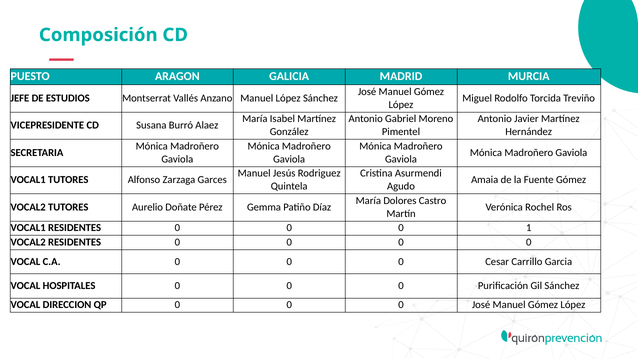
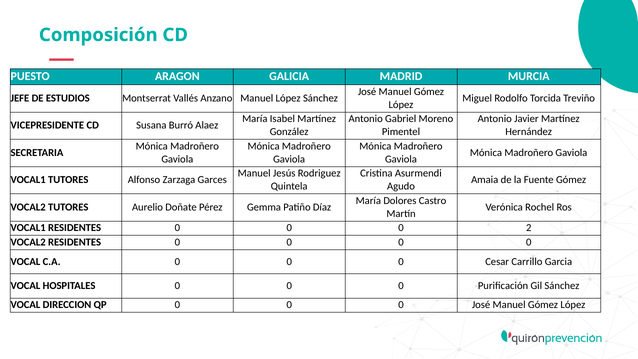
1: 1 -> 2 (529, 228)
